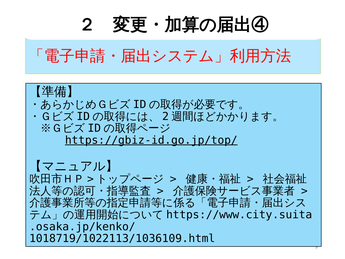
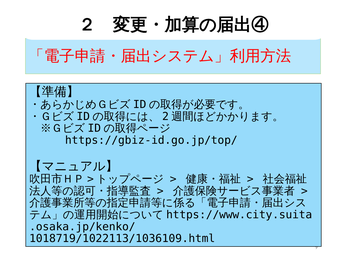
https://gbiz-id.go.jp/top/ underline: present -> none (151, 140)
